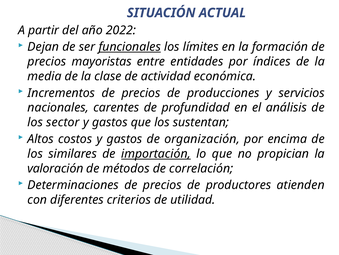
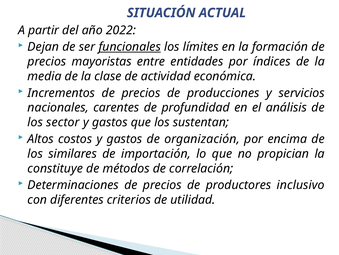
importación underline: present -> none (156, 153)
valoración: valoración -> constituye (55, 168)
atienden: atienden -> inclusivo (301, 185)
